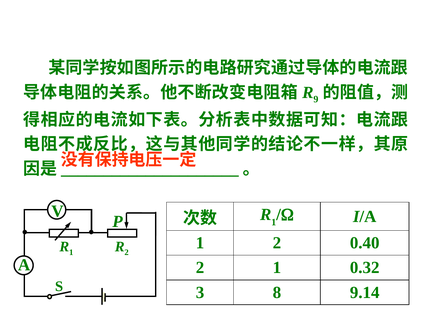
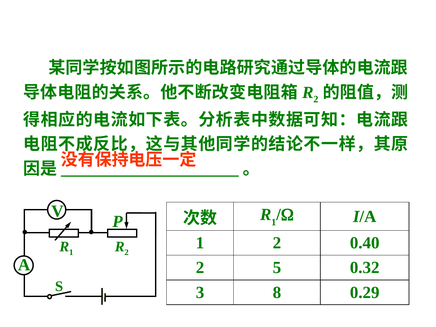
9: 9 -> 2 (316, 99)
2 1: 1 -> 5 (277, 268)
9.14: 9.14 -> 0.29 (365, 292)
